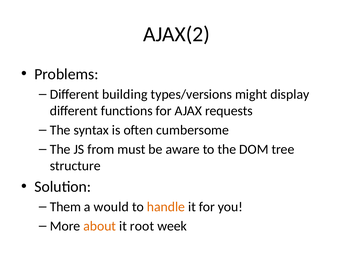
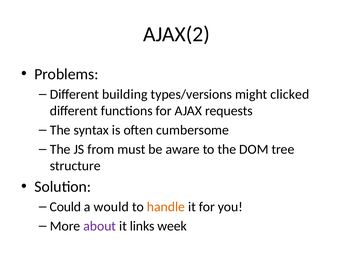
display: display -> clicked (290, 94)
Them: Them -> Could (65, 207)
about colour: orange -> purple (100, 226)
root: root -> links (142, 226)
